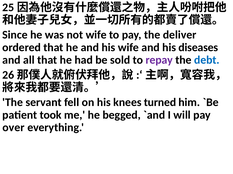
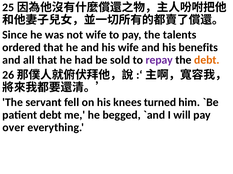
deliver: deliver -> talents (180, 35)
diseases: diseases -> benefits (198, 48)
debt colour: blue -> orange (207, 60)
patient took: took -> debt (51, 115)
